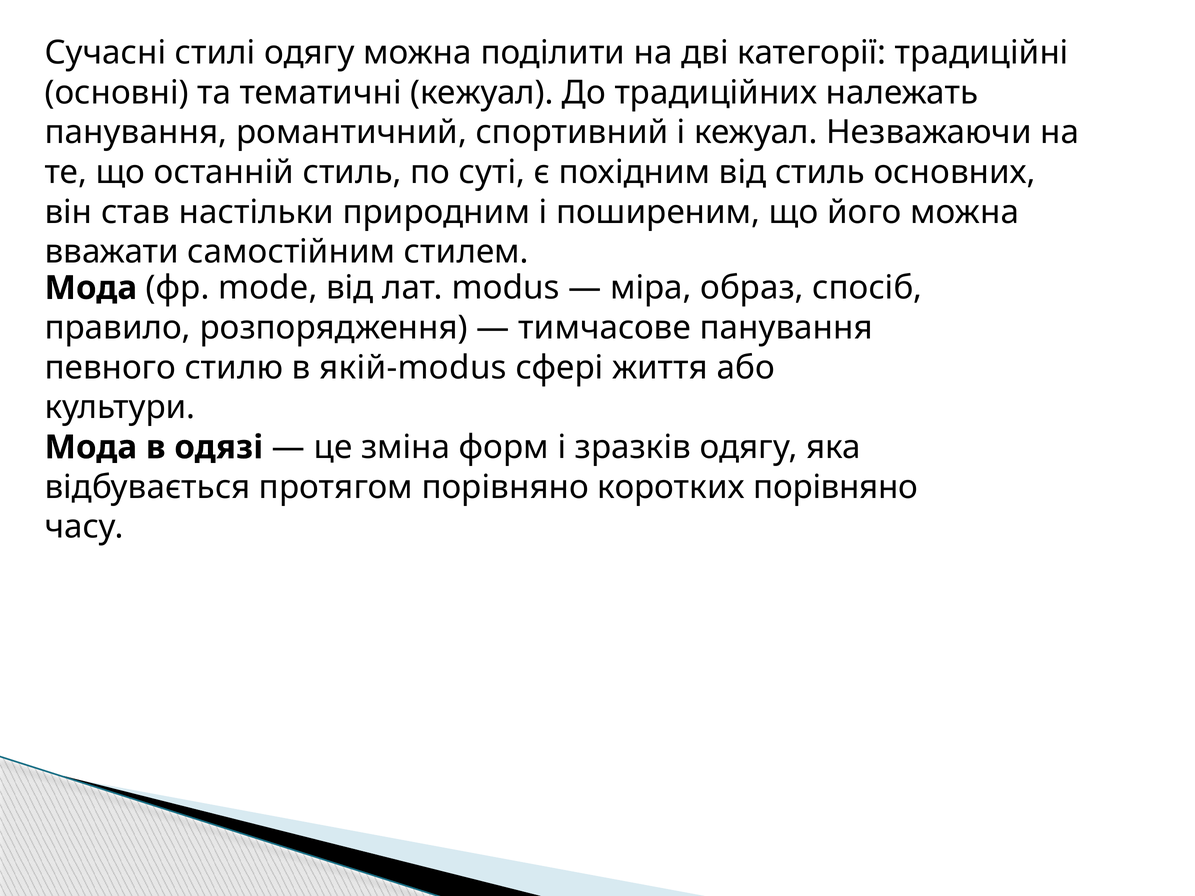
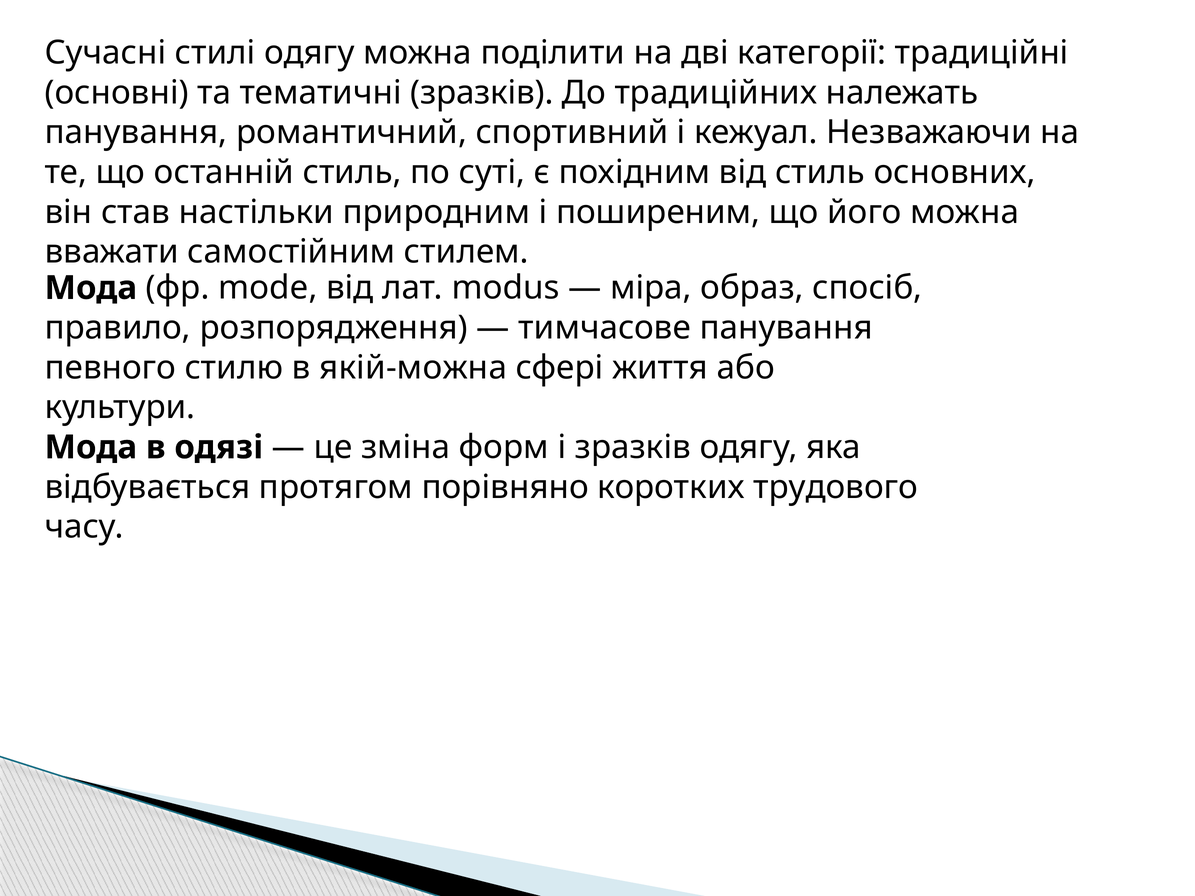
тематичні кежуал: кежуал -> зразків (482, 93)
якій-modus: якій-modus -> якій-можна (413, 368)
коротких порівняно: порівняно -> трудового (836, 487)
